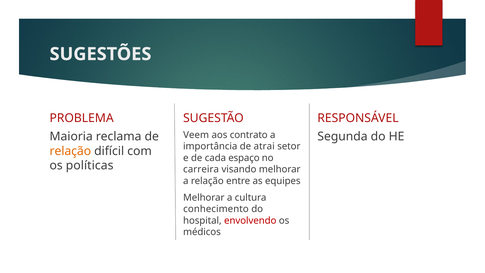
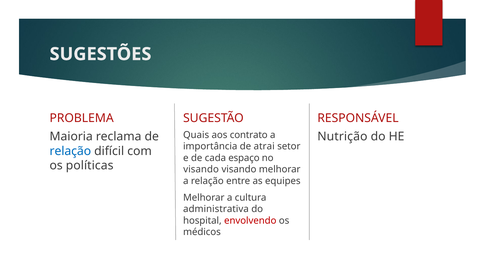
Veem: Veem -> Quais (196, 135)
Segunda: Segunda -> Nutrição (342, 136)
relação colour: orange -> blue (70, 151)
carreira: carreira -> visando (201, 169)
conhecimento: conhecimento -> administrativa (216, 209)
